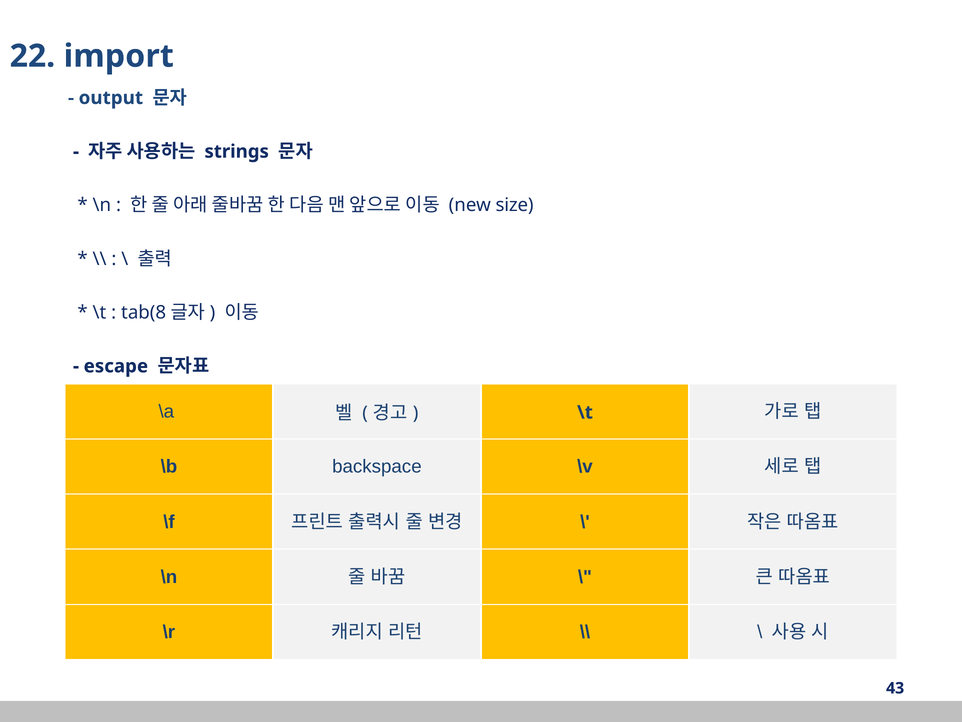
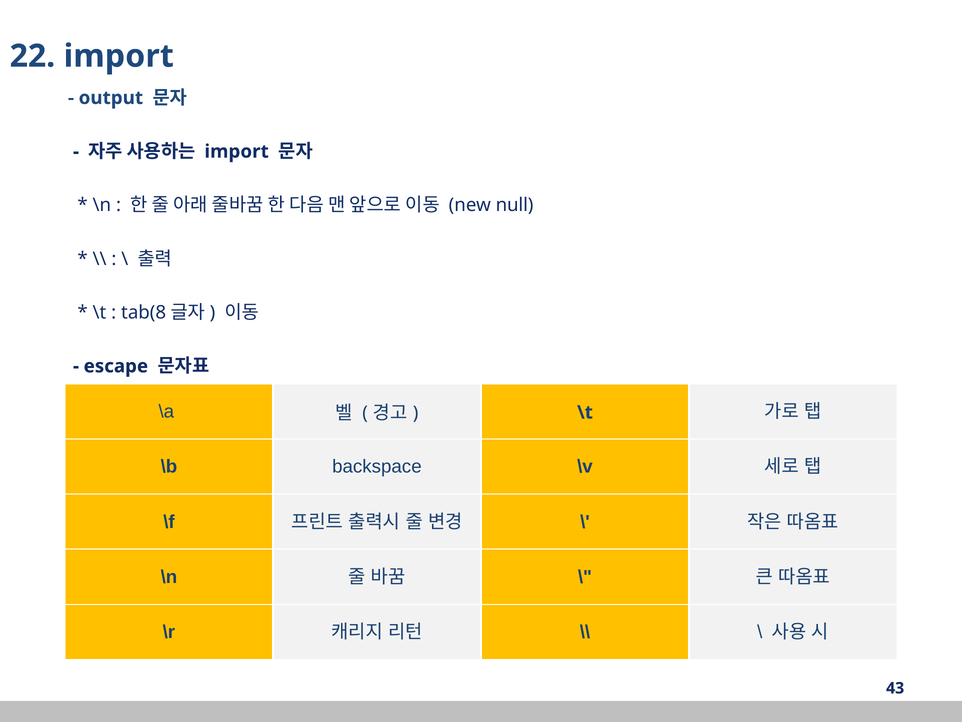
strings: strings -> import (237, 151)
size: size -> null (515, 205)
